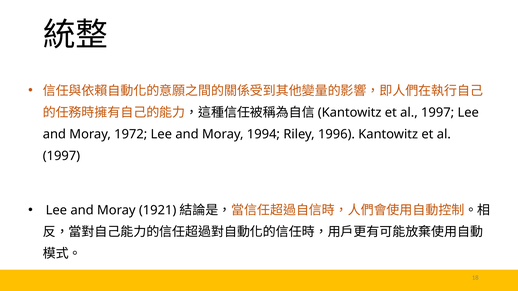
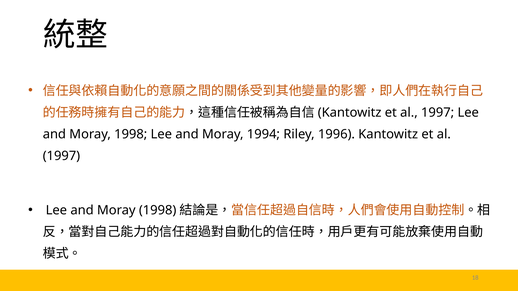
1972: 1972 -> 1998 (131, 134)
1921: 1921 -> 1998 (158, 210)
